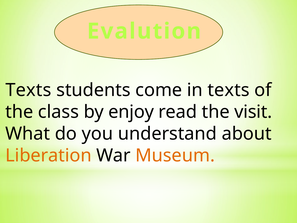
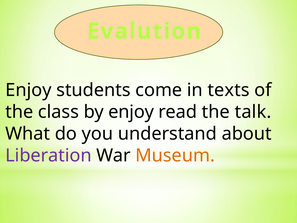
Texts: Texts -> Enjoy (28, 90)
visit: visit -> talk (253, 112)
Liberation colour: orange -> purple (48, 155)
